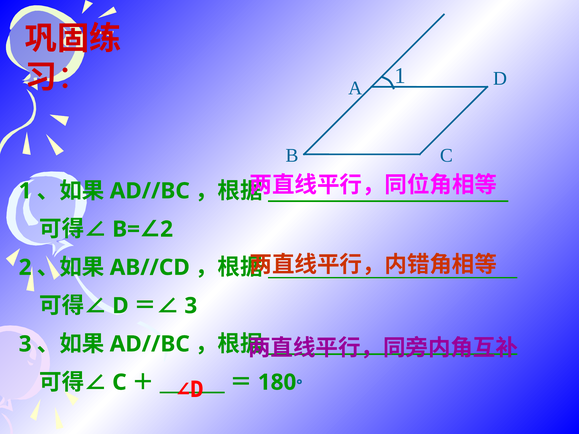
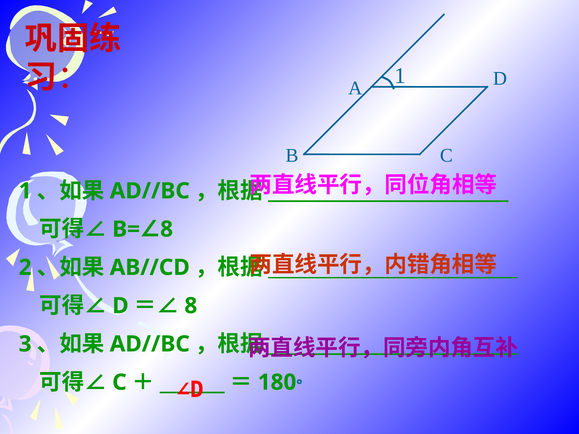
2: 2 -> 8 (167, 229)
3: 3 -> 8 (191, 306)
